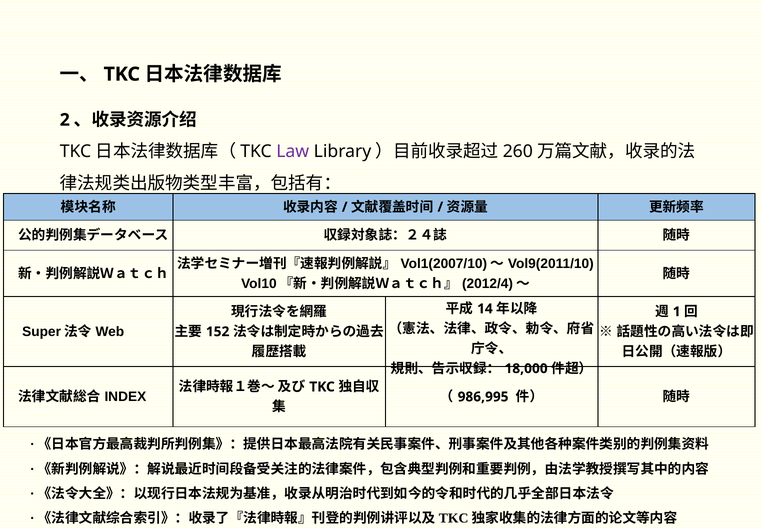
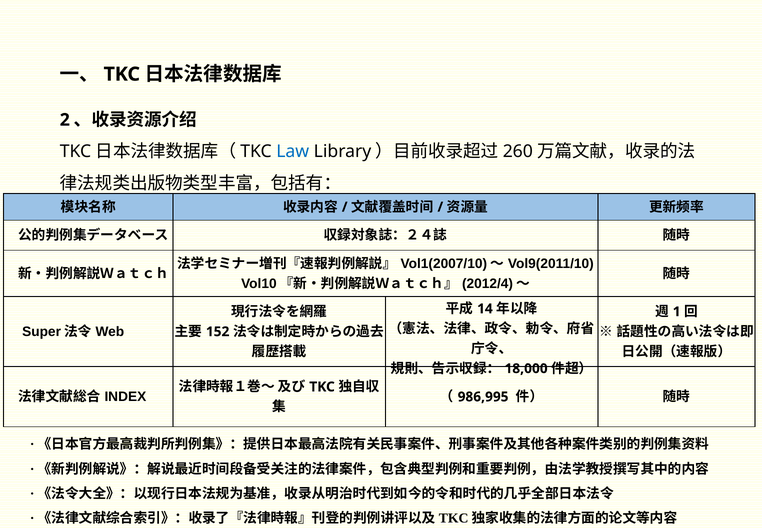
Law colour: purple -> blue (293, 151)
